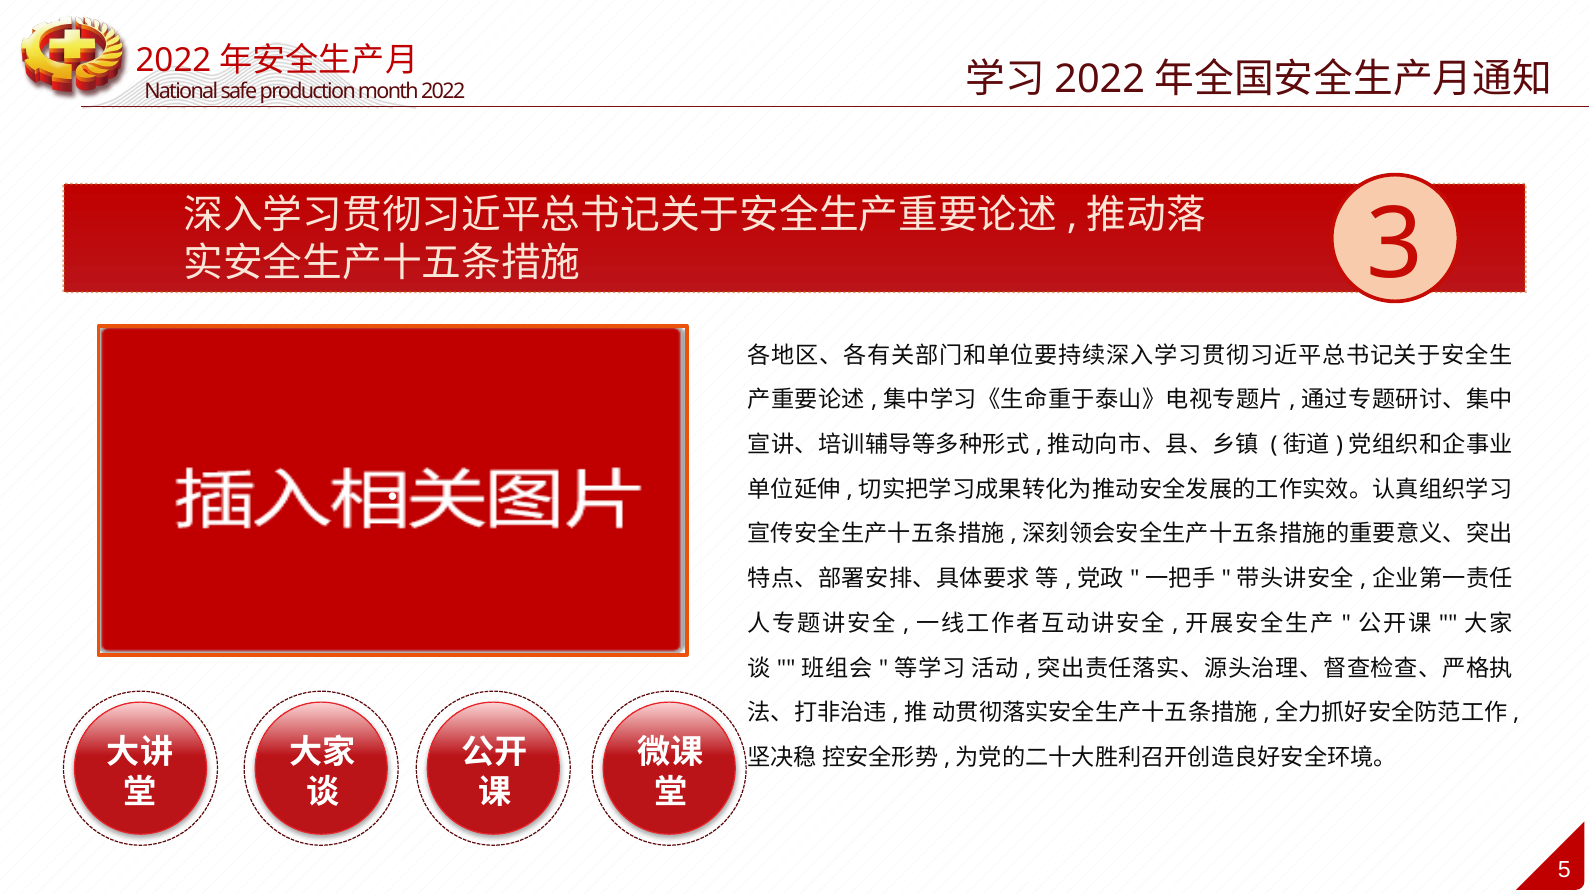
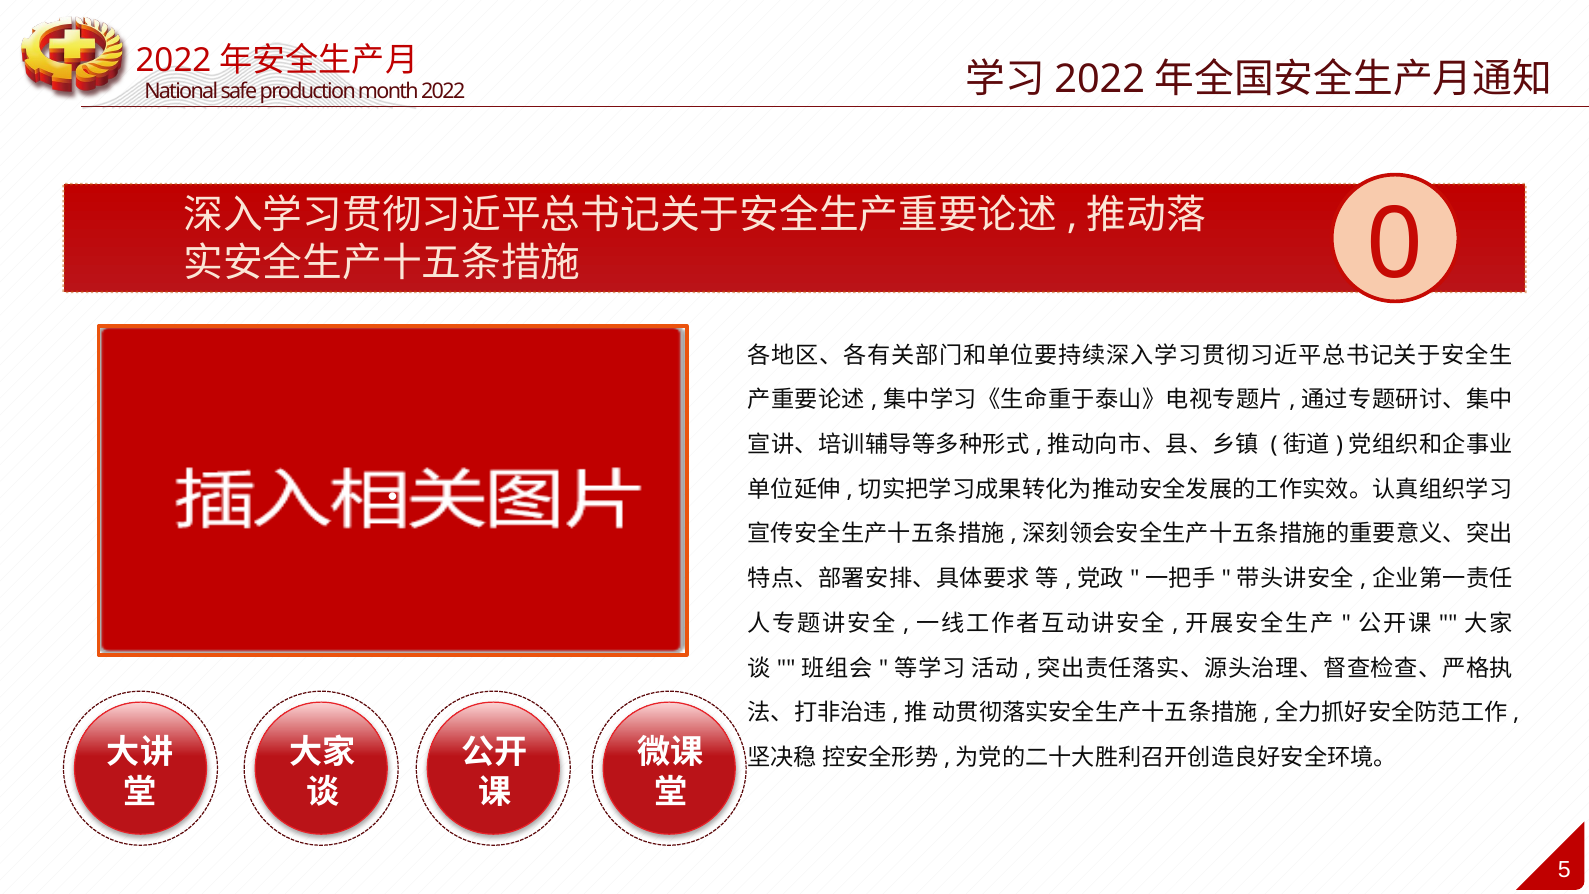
3: 3 -> 0 (1395, 245)
